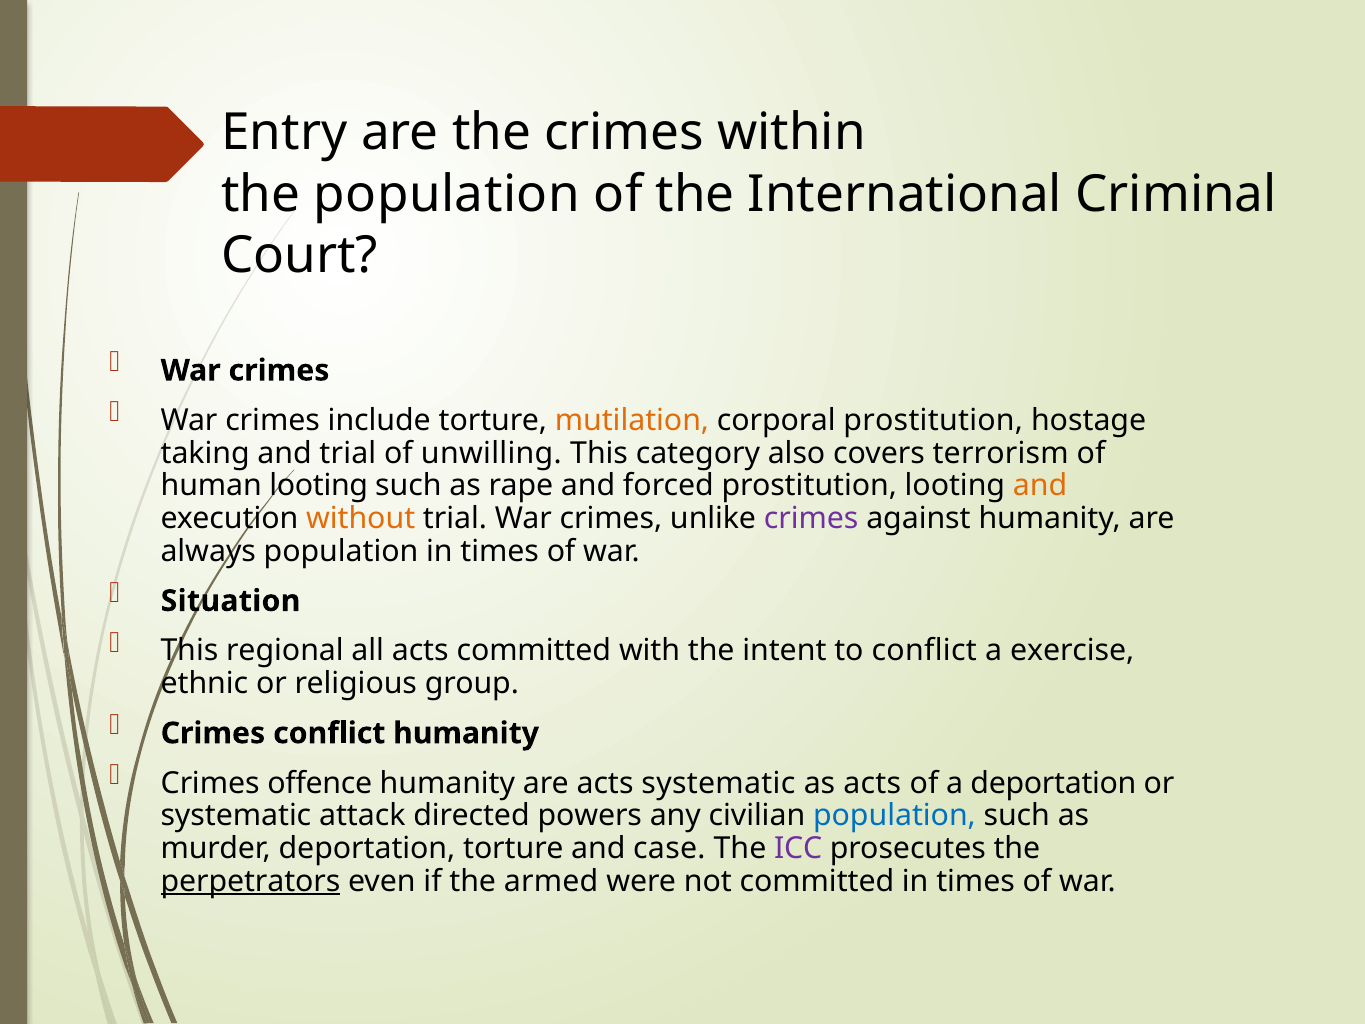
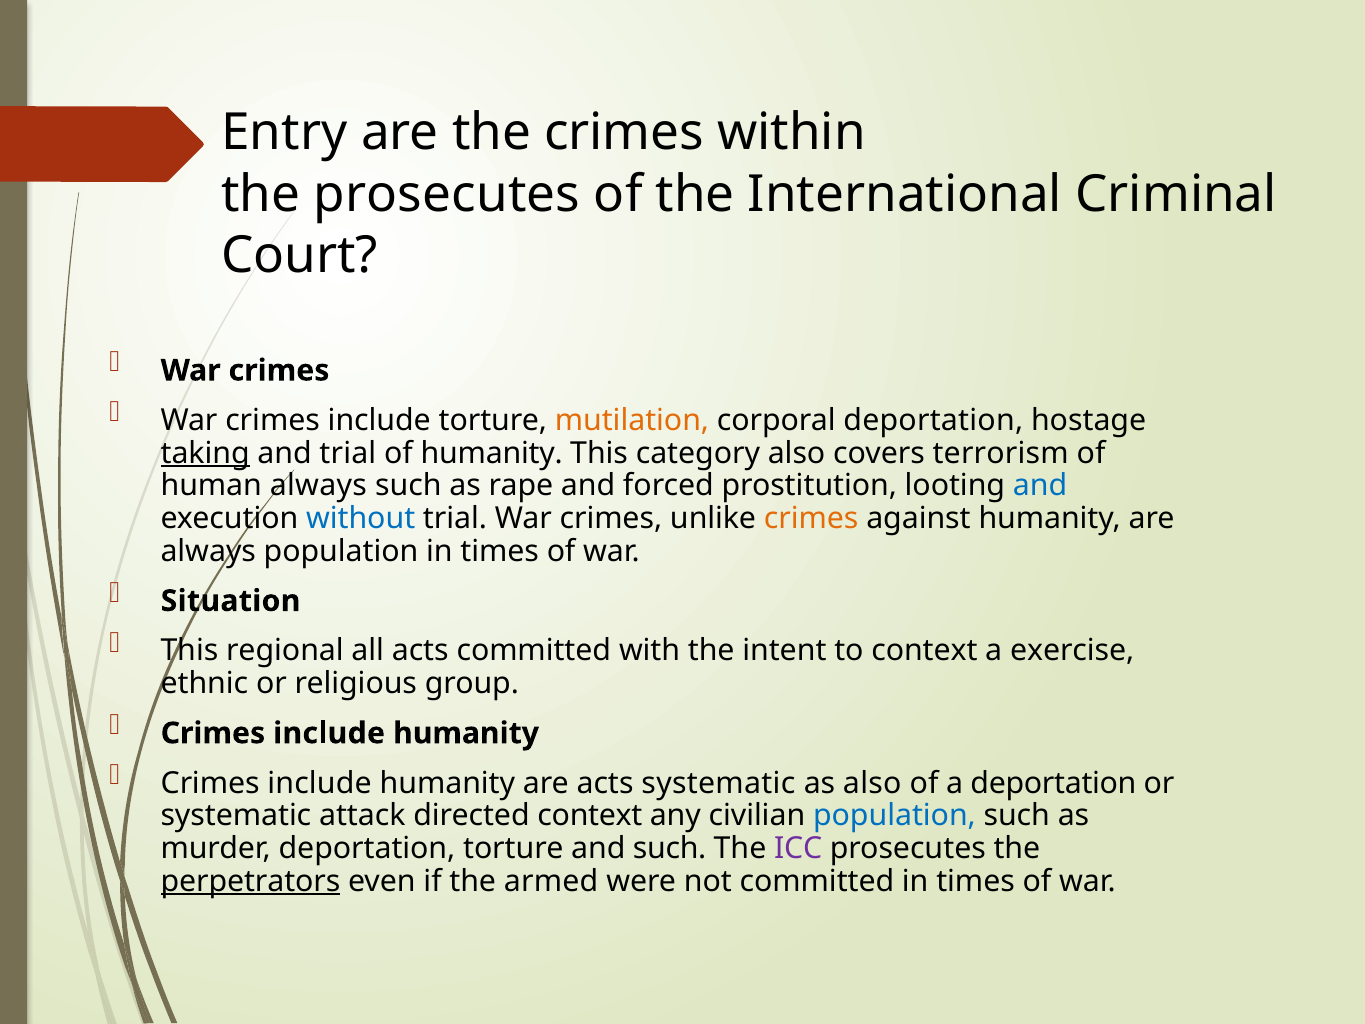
the population: population -> prosecutes (447, 194)
corporal prostitution: prostitution -> deportation (933, 420)
taking underline: none -> present (205, 453)
of unwilling: unwilling -> humanity (492, 453)
human looting: looting -> always (318, 486)
and colour: orange -> blue (1040, 486)
without colour: orange -> blue (361, 518)
crimes colour: purple -> orange (811, 518)
to conflict: conflict -> context (924, 651)
conflict: conflict -> include (329, 733)
offence: offence -> include (320, 783)
as acts: acts -> also (872, 783)
directed powers: powers -> context (590, 816)
and case: case -> such (670, 848)
